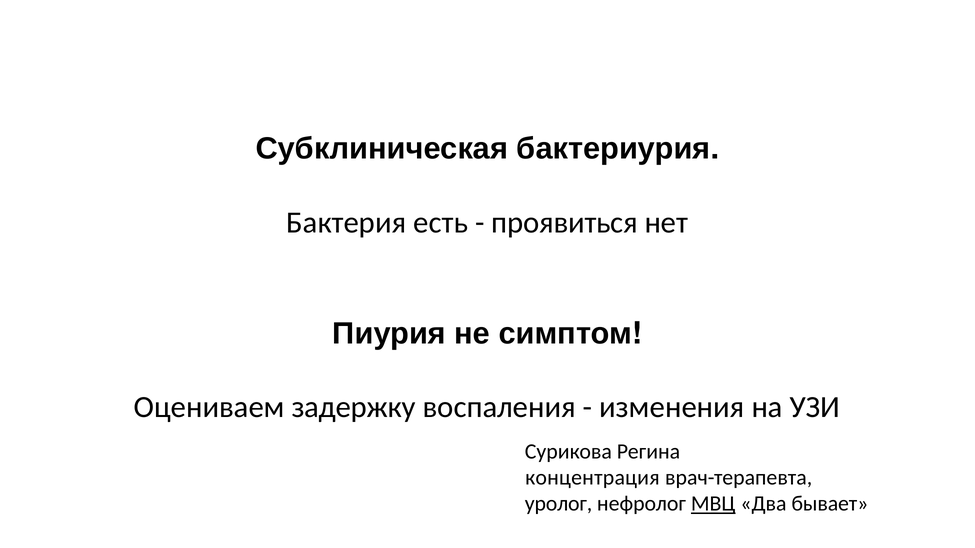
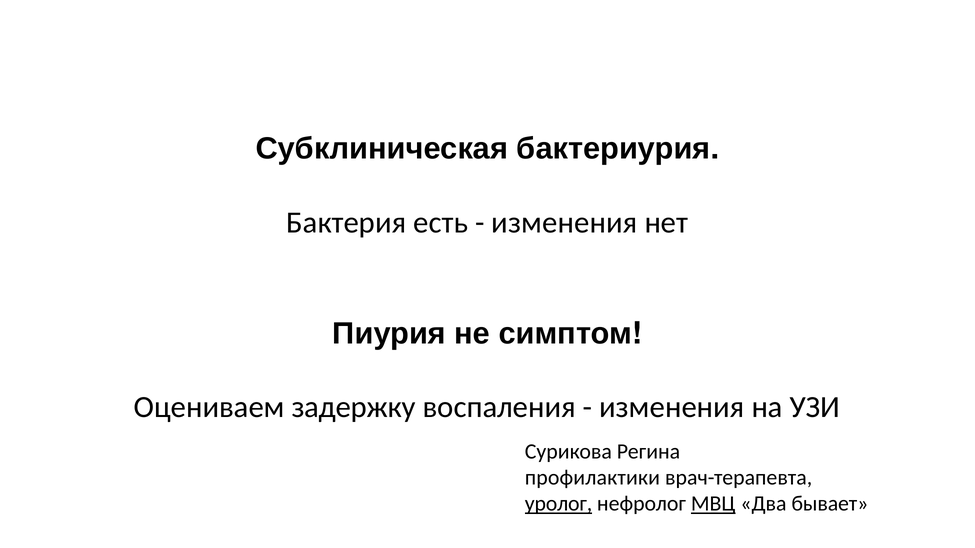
проявиться: проявиться -> изменения (564, 223)
концентрация: концентрация -> профилактики (592, 478)
уролог underline: none -> present (559, 504)
